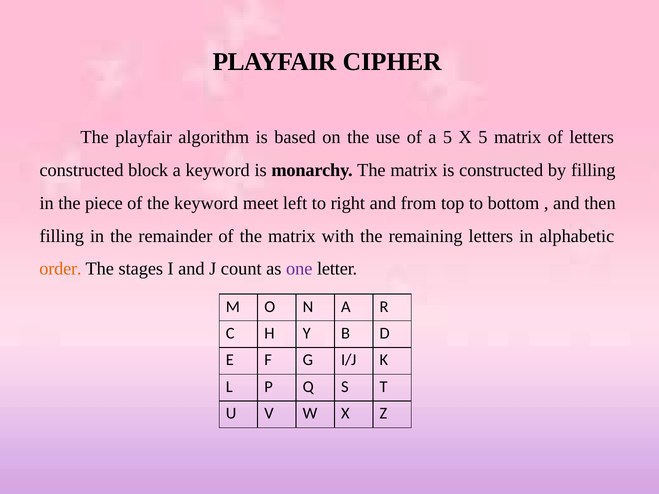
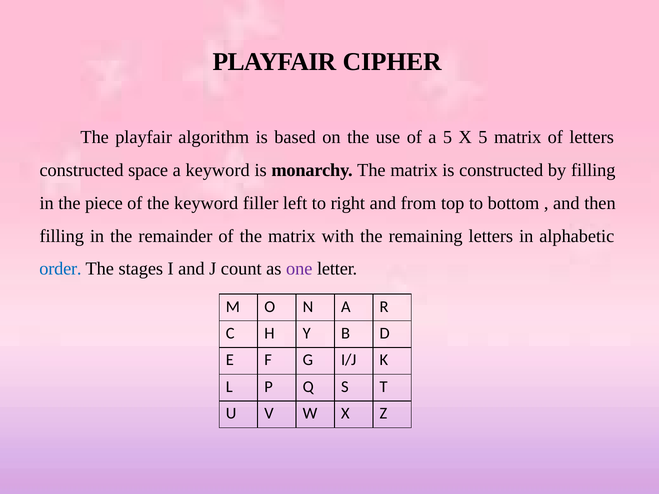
block: block -> space (148, 170)
meet: meet -> filler (261, 203)
order colour: orange -> blue (60, 269)
